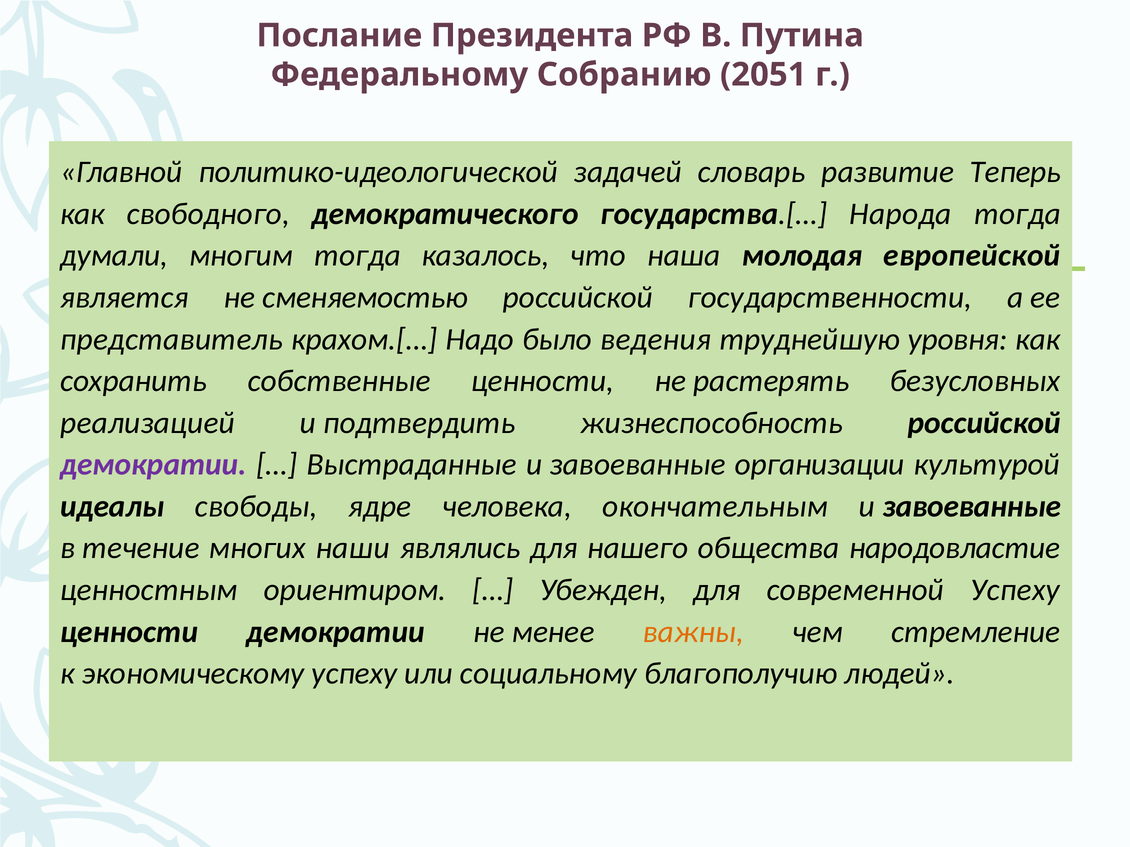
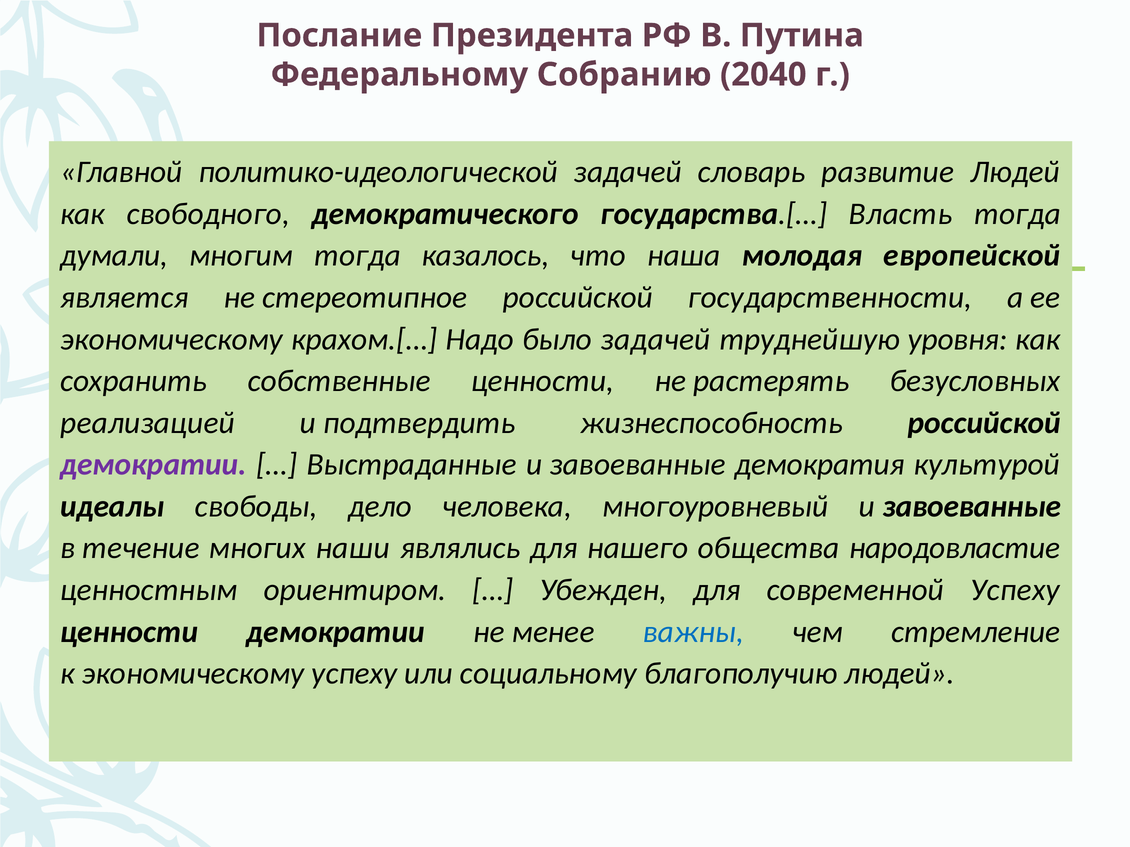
2051: 2051 -> 2040 (763, 75)
развитие Теперь: Теперь -> Людей (1015, 172)
Народа: Народа -> Власть (900, 214)
сменяемостью: сменяемостью -> стереотипное (365, 298)
представитель: представитель -> экономическому (172, 339)
было ведения: ведения -> задачей (656, 339)
организации: организации -> демократия (820, 465)
ядре: ядре -> дело (380, 507)
окончательным: окончательным -> многоуровневый (715, 507)
важны colour: orange -> blue (693, 632)
